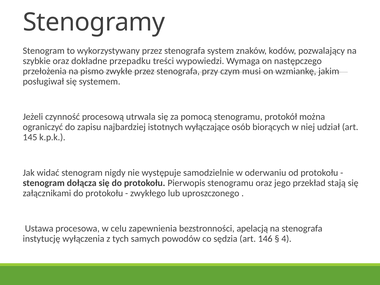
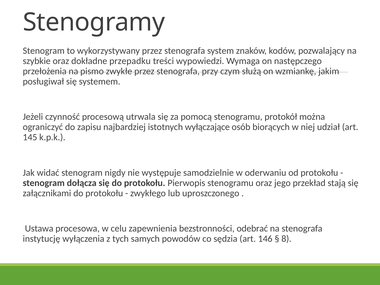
musi: musi -> służą (252, 71)
apelacją: apelacją -> odebrać (252, 228)
4: 4 -> 8 (286, 239)
